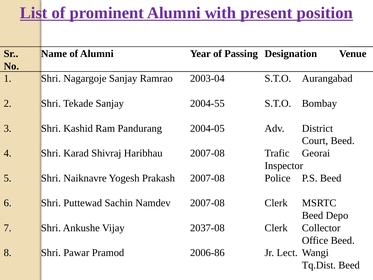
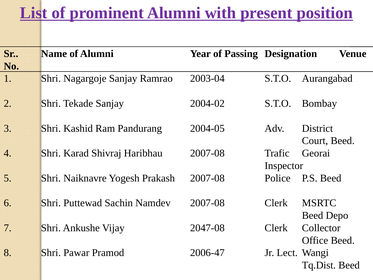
2004-55: 2004-55 -> 2004-02 (207, 103)
2037-08: 2037-08 -> 2047-08 (207, 228)
2006-86: 2006-86 -> 2006-47 (207, 253)
